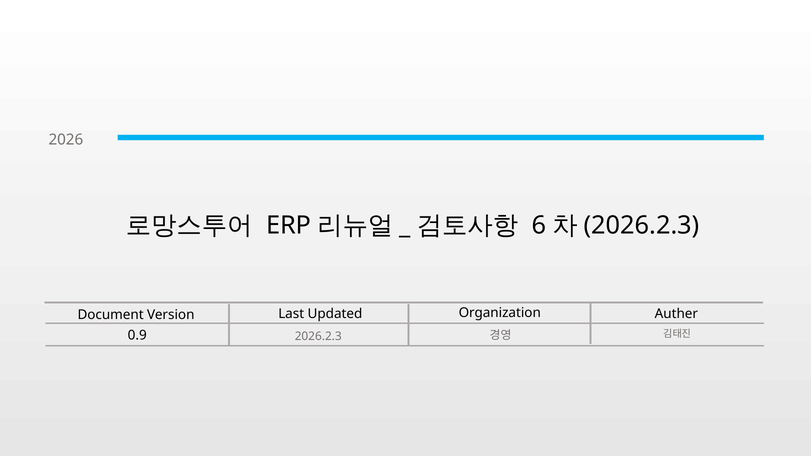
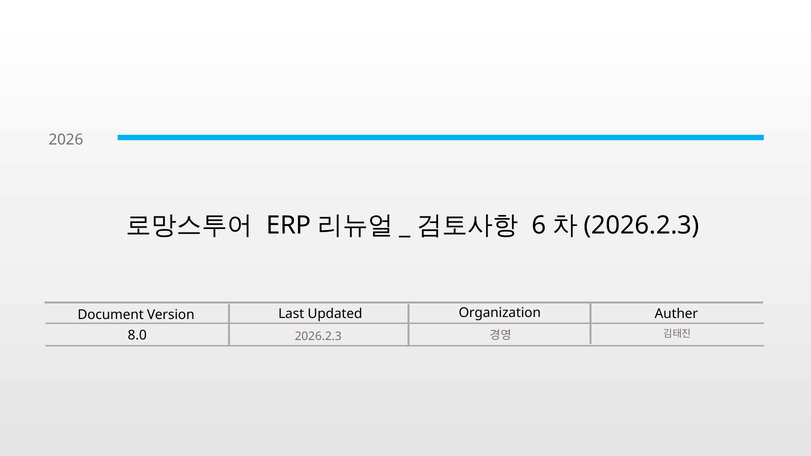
0.9: 0.9 -> 8.0 (137, 335)
